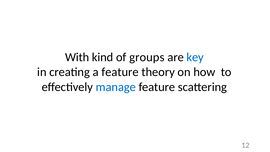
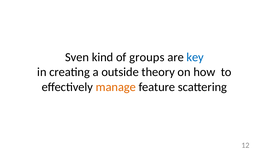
With: With -> Sven (77, 57)
a feature: feature -> outside (120, 72)
manage colour: blue -> orange (116, 87)
